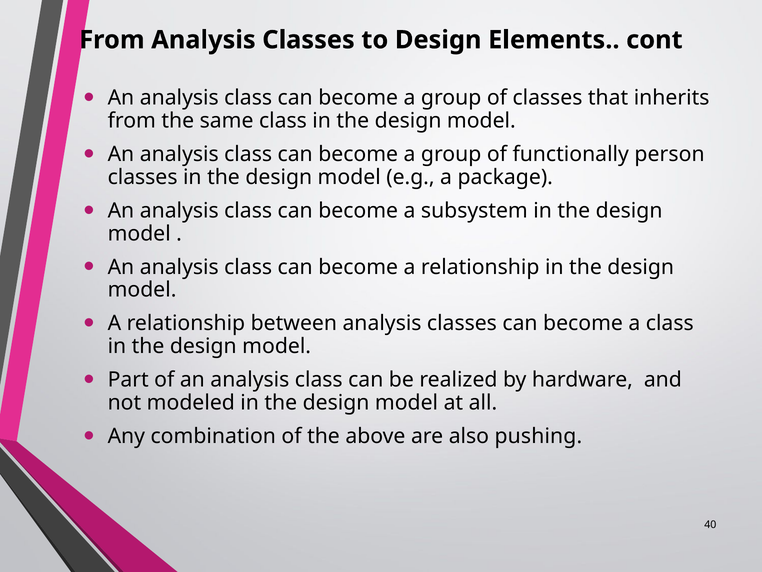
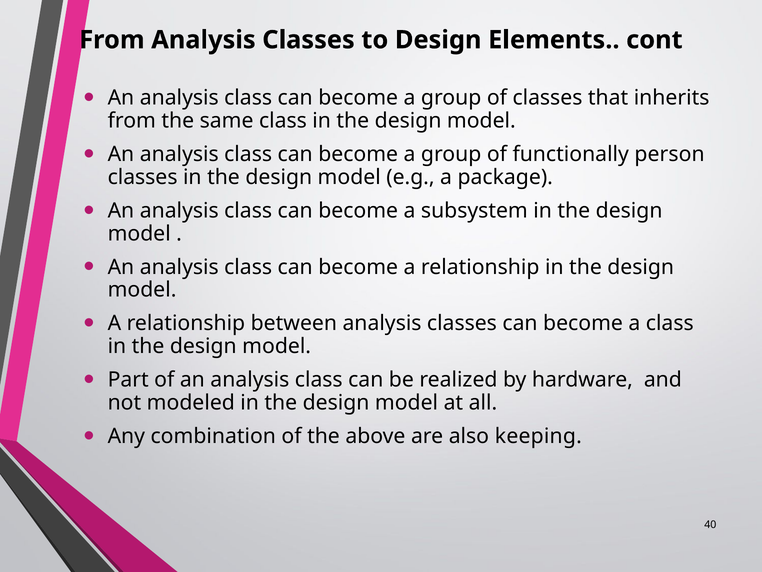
pushing: pushing -> keeping (538, 436)
